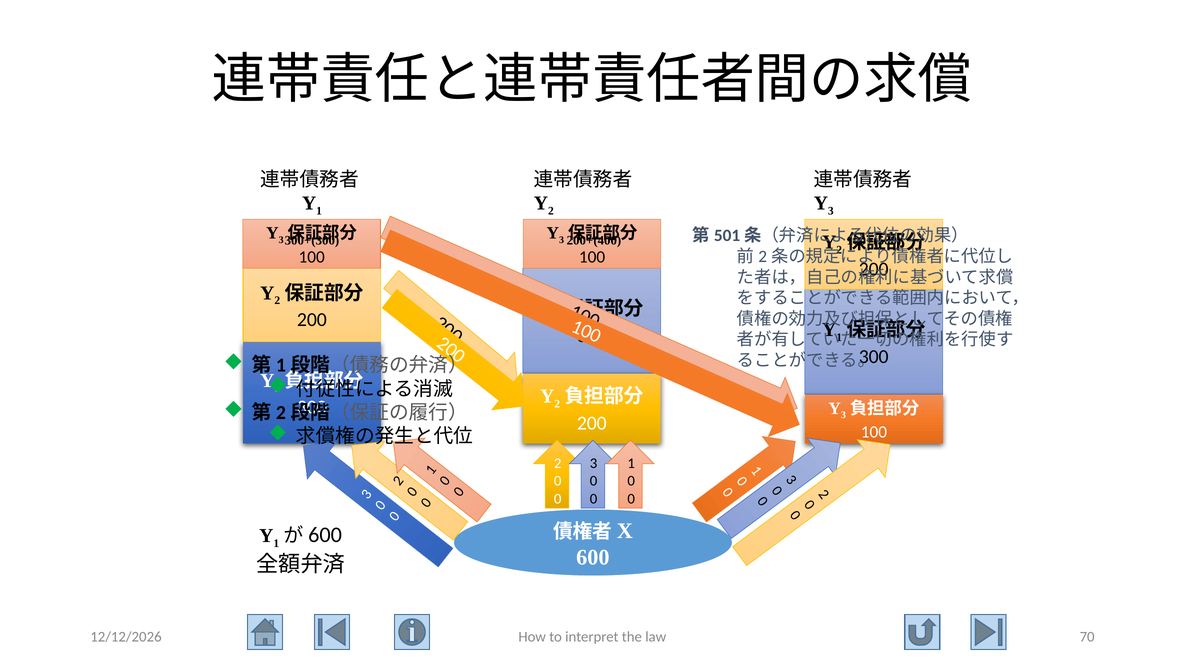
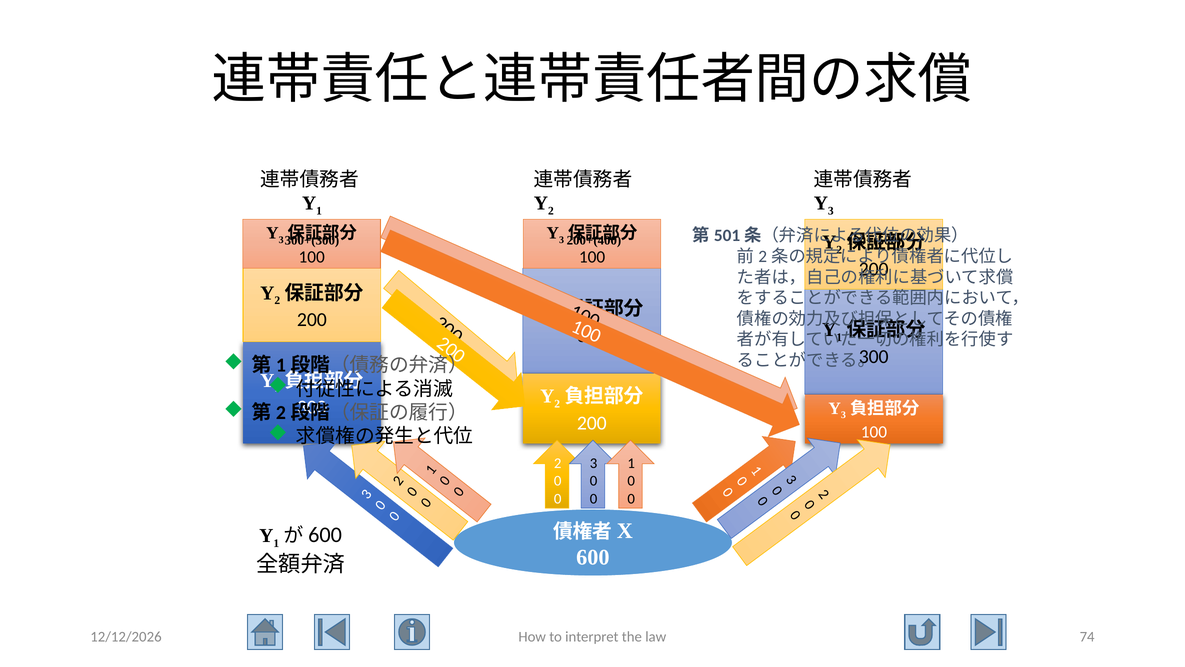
70: 70 -> 74 (1087, 636)
